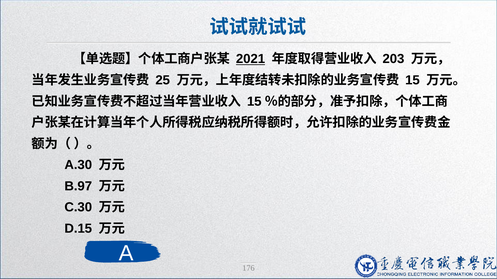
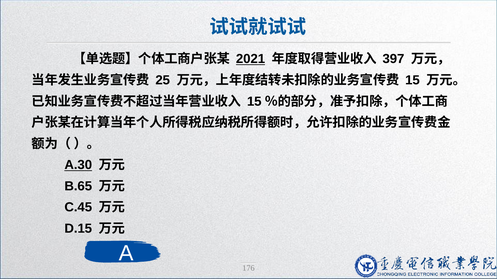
203: 203 -> 397 (393, 59)
A.30 underline: none -> present (78, 165)
B.97: B.97 -> B.65 (78, 187)
C.30: C.30 -> C.45 (78, 208)
